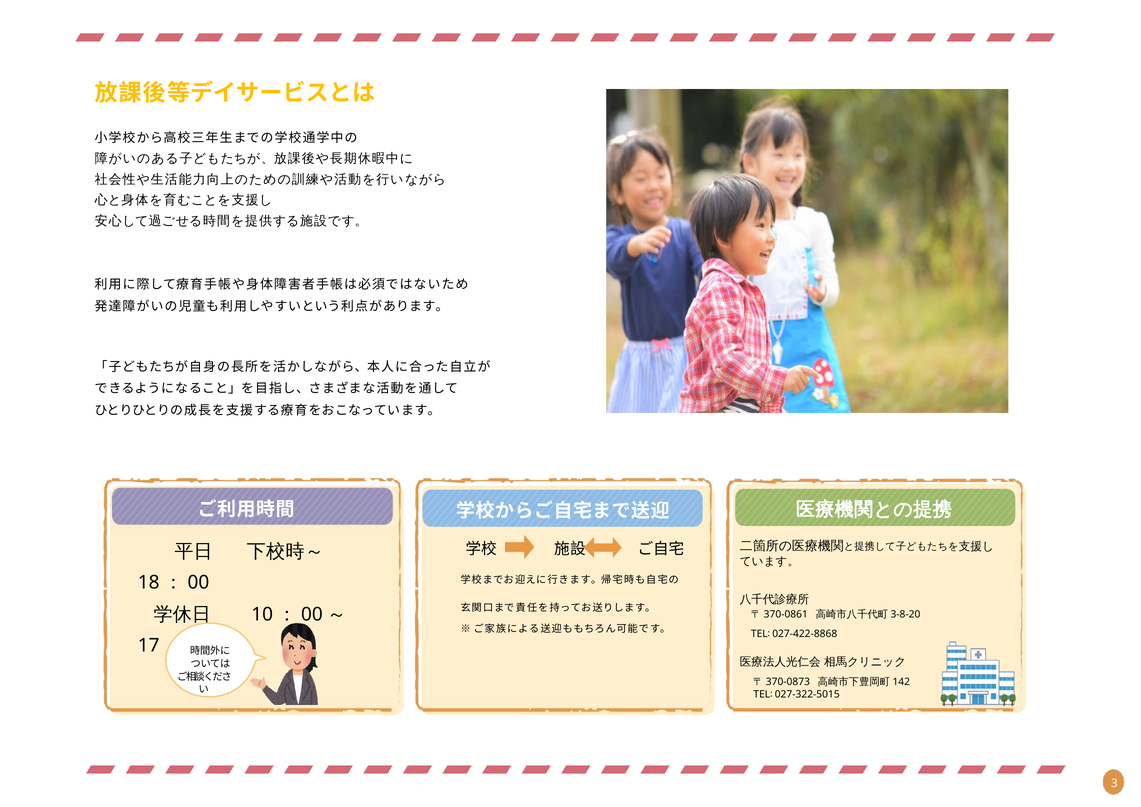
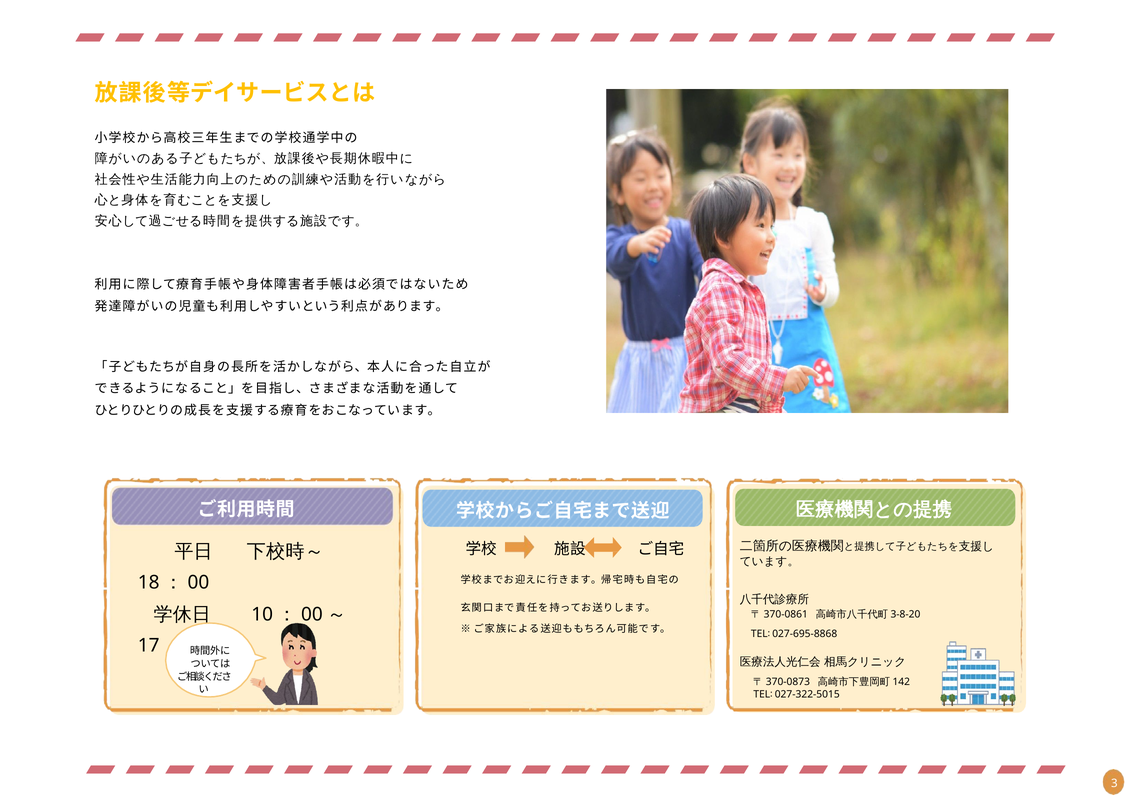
027-422-8868: 027-422-8868 -> 027-695-8868 (805, 634)
